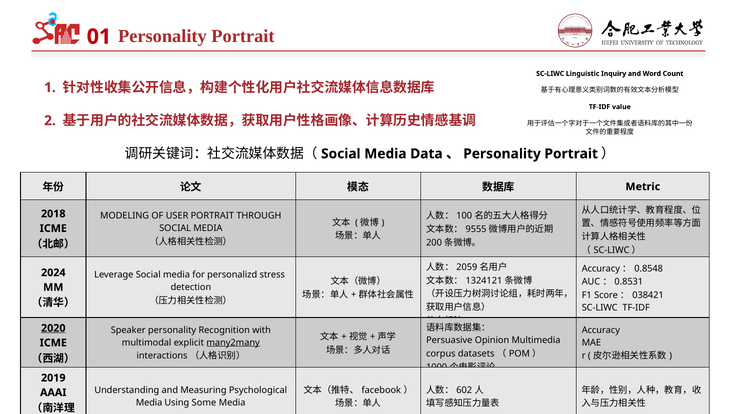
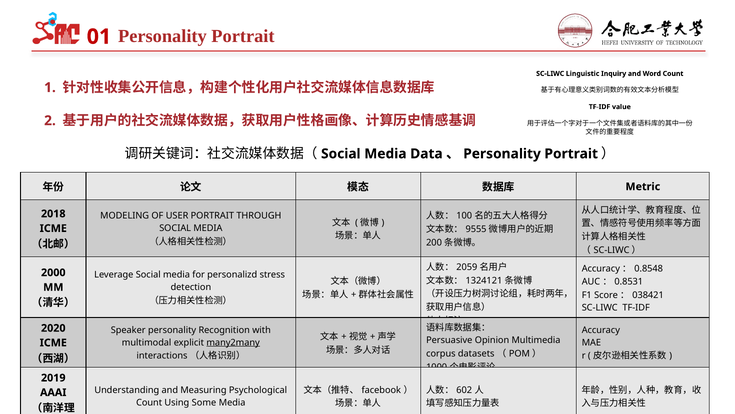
2024: 2024 -> 2000 (53, 272)
2020 underline: present -> none (53, 328)
Media: Media -> Count (149, 402)
